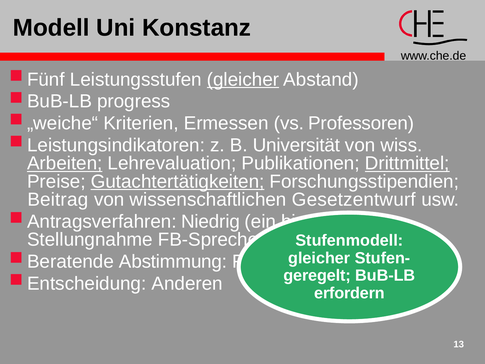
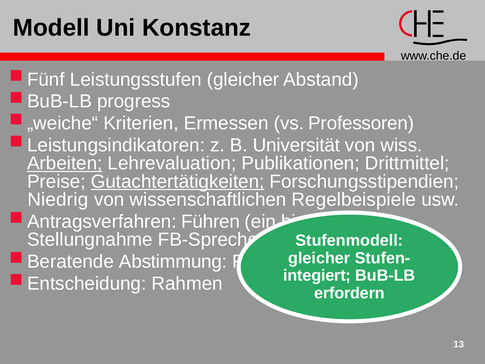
gleicher underline: present -> none (243, 79)
Drittmittel underline: present -> none (407, 163)
Beitrag: Beitrag -> Niedrig (58, 199)
Gesetzentwurf: Gesetzentwurf -> Regelbeispiele (354, 199)
Niedrig: Niedrig -> Führen (211, 221)
geregelt: geregelt -> integiert (317, 275)
Anderen: Anderen -> Rahmen (187, 283)
